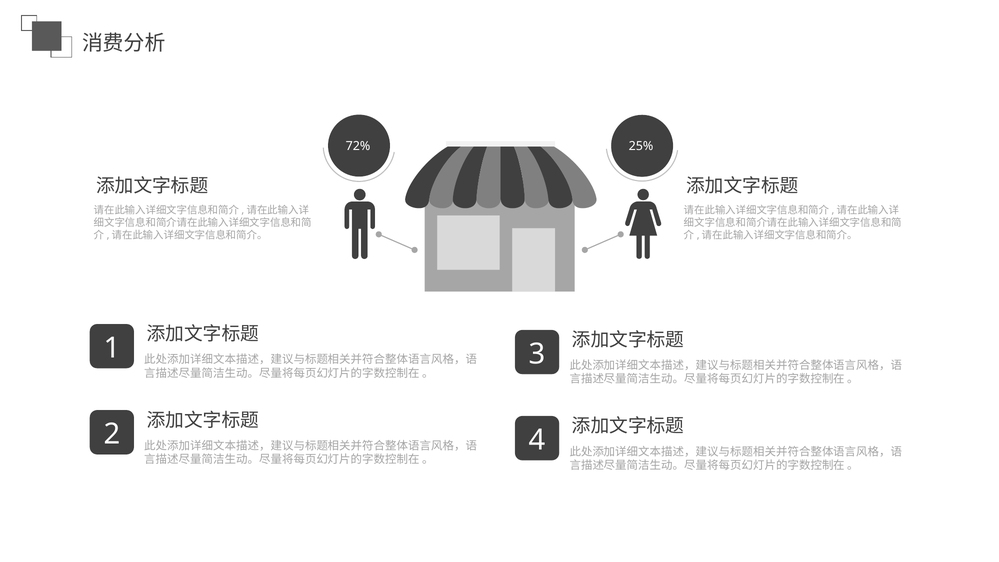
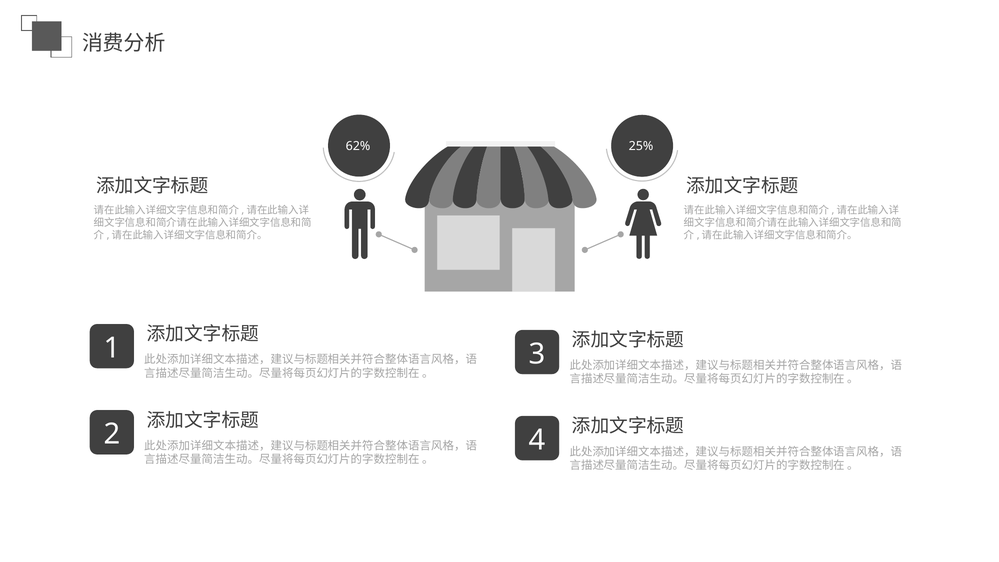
72%: 72% -> 62% (358, 146)
